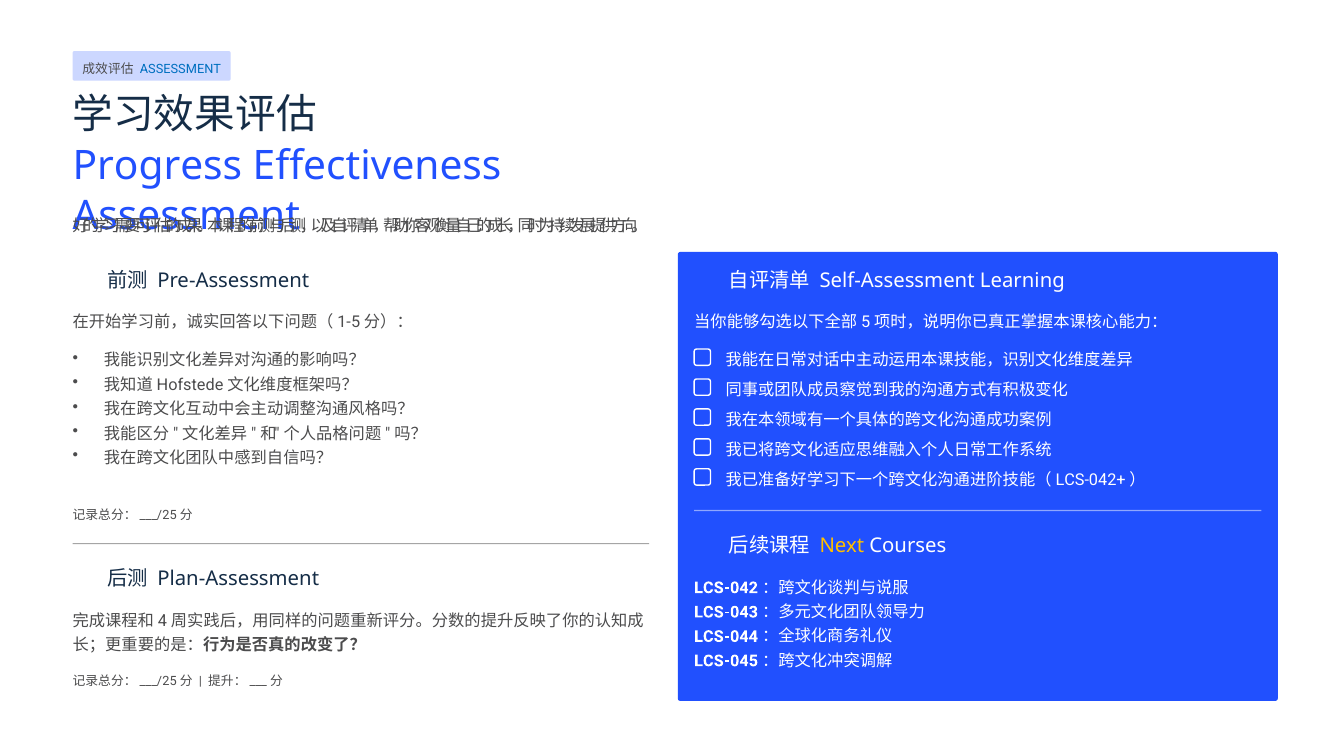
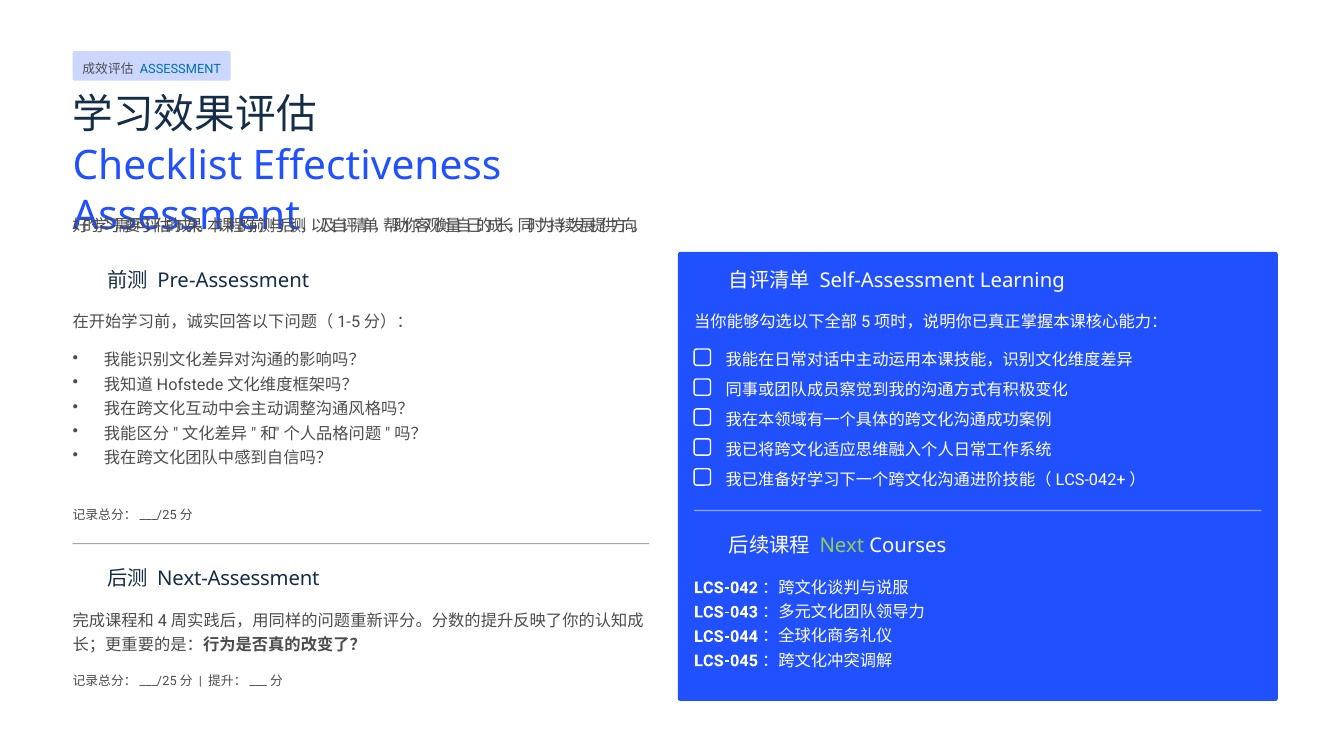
Progress: Progress -> Checklist (157, 166)
Next colour: yellow -> light green (842, 546)
Plan-Assessment: Plan-Assessment -> Next-Assessment (238, 580)
